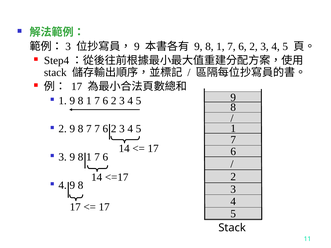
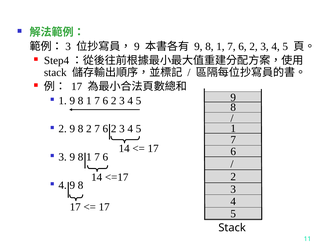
8 7: 7 -> 2 (89, 129)
